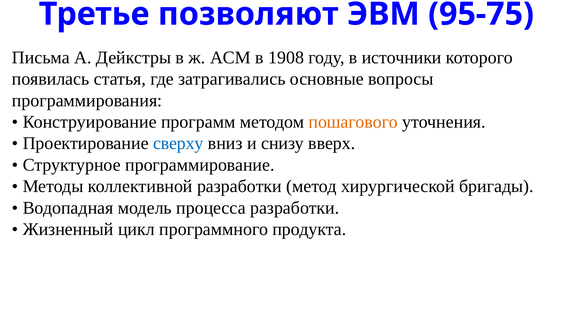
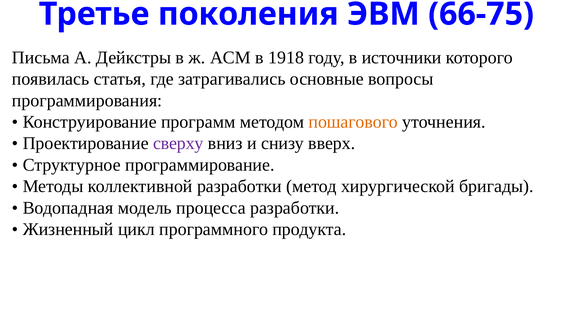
позволяют: позволяют -> поколения (248, 14)
95-75: 95-75 -> 66-75 (481, 14)
1908: 1908 -> 1918 (286, 58)
сверху colour: blue -> purple (178, 144)
